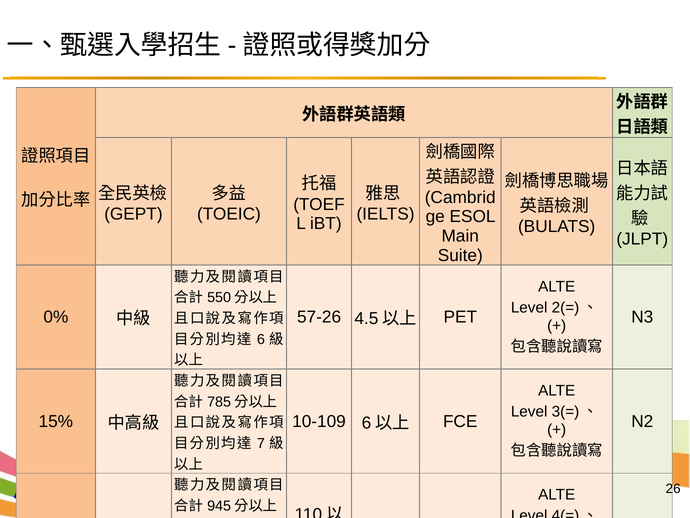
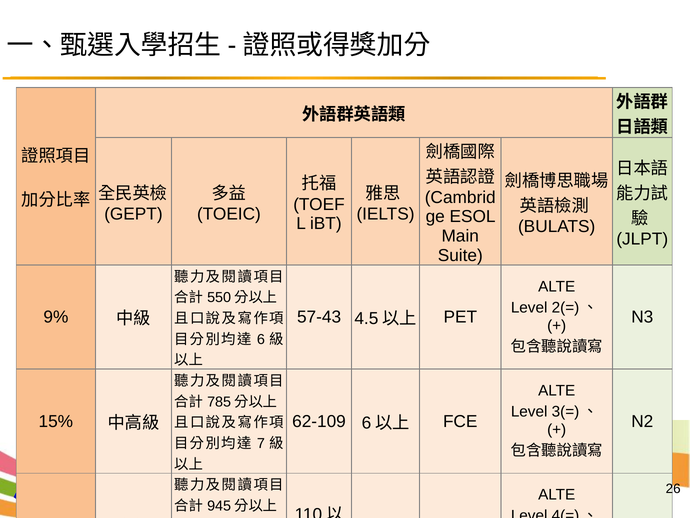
0%: 0% -> 9% (56, 317)
57-26: 57-26 -> 57-43 (319, 317)
10-109: 10-109 -> 62-109 (319, 421)
